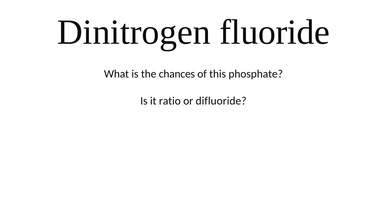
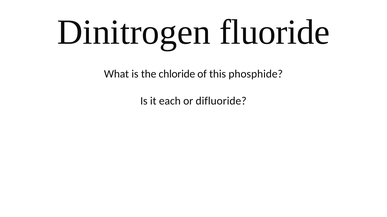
chances: chances -> chloride (177, 74)
phosphate: phosphate -> phosphide (256, 74)
ratio: ratio -> each (170, 101)
